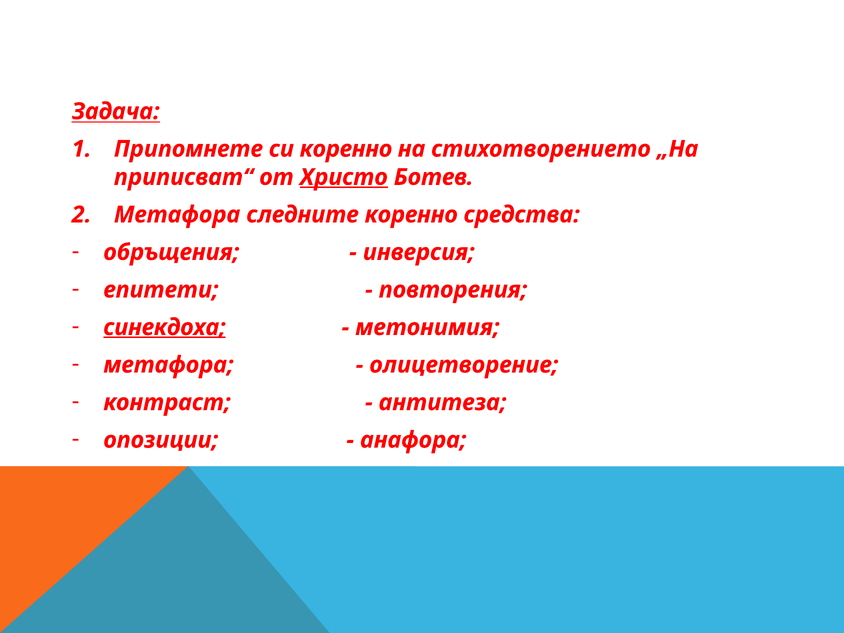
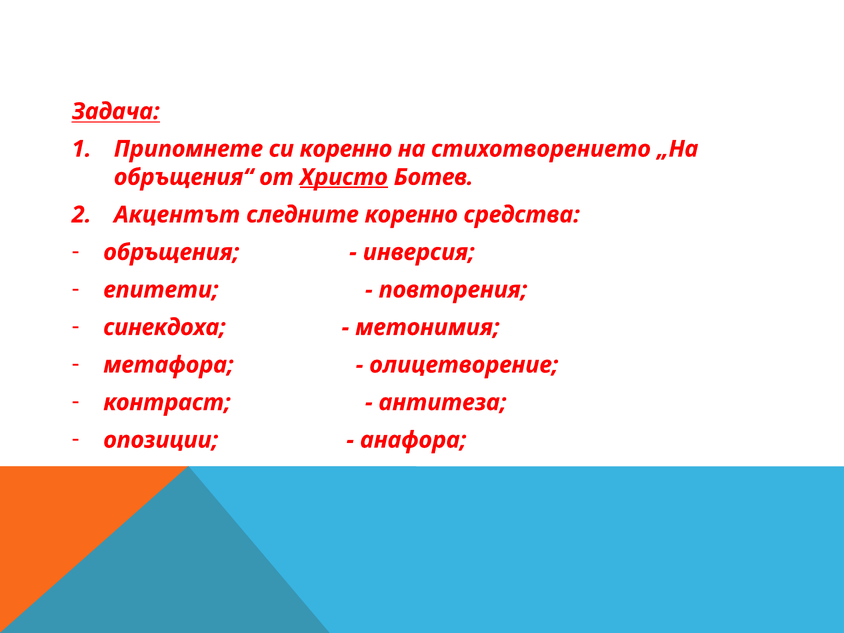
приписват“: приписват“ -> обръщения“ (184, 177)
Метафора: Метафора -> Акцентът (177, 215)
синекдоха underline: present -> none (165, 327)
